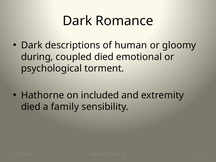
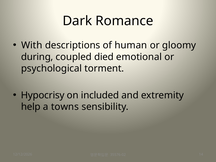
Dark: Dark -> With (32, 45)
Hathorne: Hathorne -> Hypocrisy (43, 95)
died: died -> help (31, 107)
family: family -> towns (65, 107)
